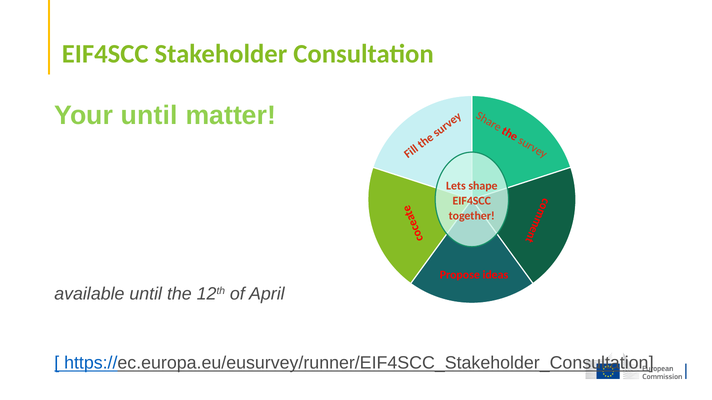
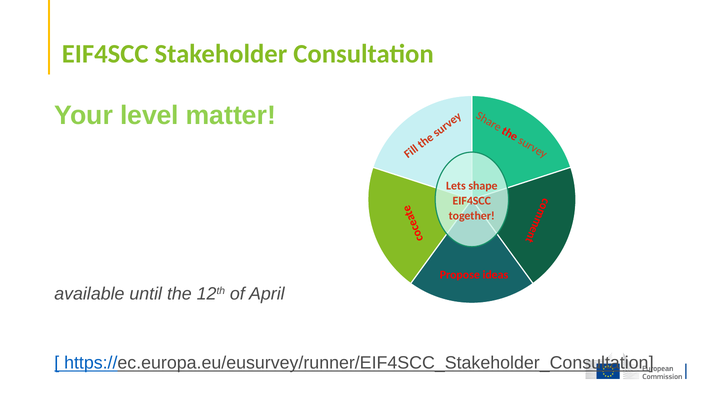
Your until: until -> level (149, 116)
